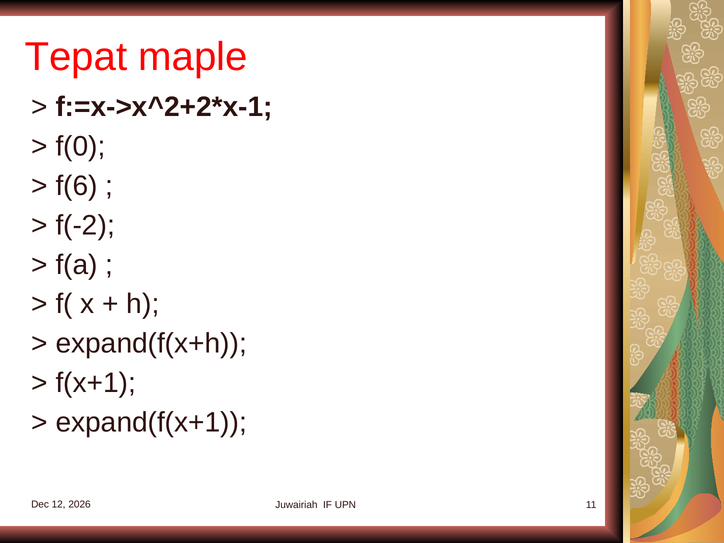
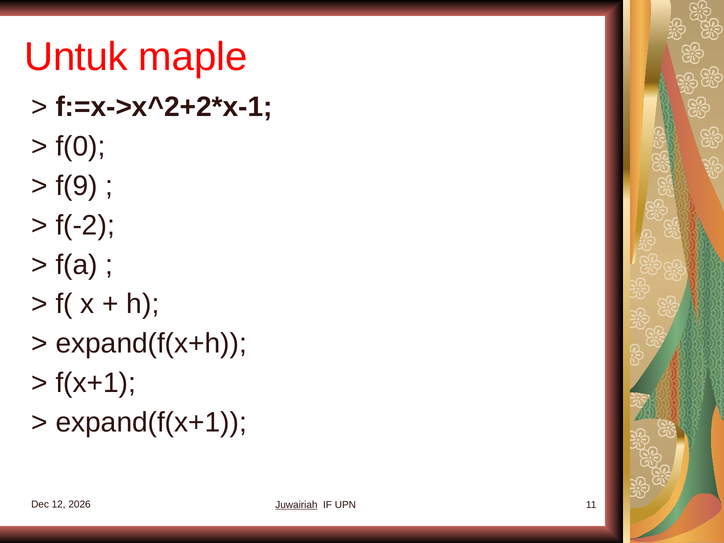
Tepat: Tepat -> Untuk (76, 57)
f(6: f(6 -> f(9 (77, 186)
Juwairiah underline: none -> present (296, 505)
